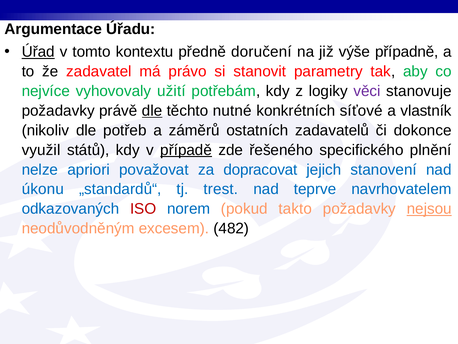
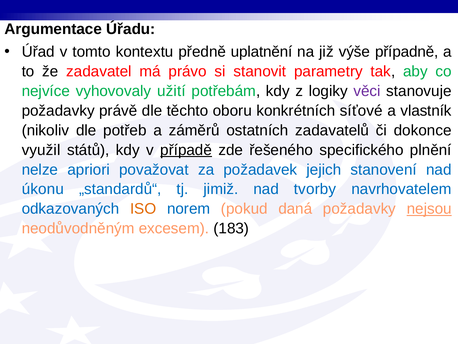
Úřad underline: present -> none (38, 52)
doručení: doručení -> uplatnění (262, 52)
dle underline: present -> none (152, 111)
nutné: nutné -> oboru (232, 111)
dopracovat: dopracovat -> požadavek (260, 169)
trest: trest -> jimiž (221, 189)
teprve: teprve -> tvorby (315, 189)
ISO colour: red -> orange (143, 209)
takto: takto -> daná (295, 209)
482: 482 -> 183 (231, 228)
